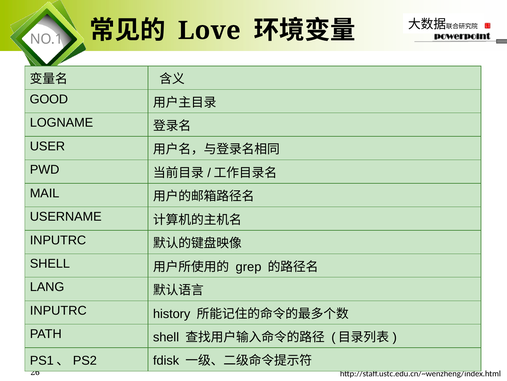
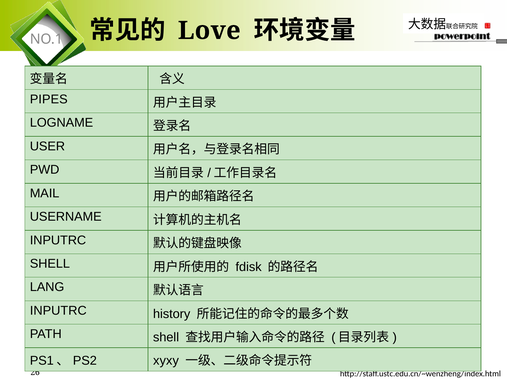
GOOD: GOOD -> PIPES (49, 99)
grep: grep -> fdisk (249, 266)
fdisk: fdisk -> xyxy (166, 360)
